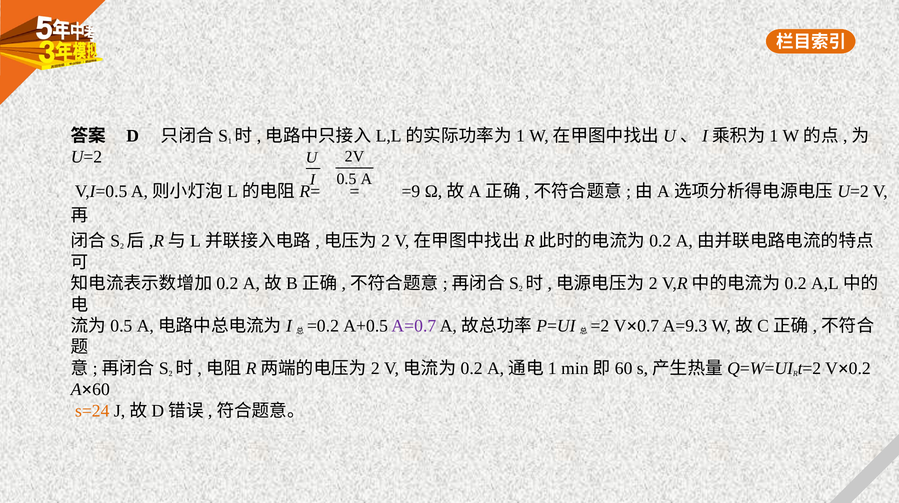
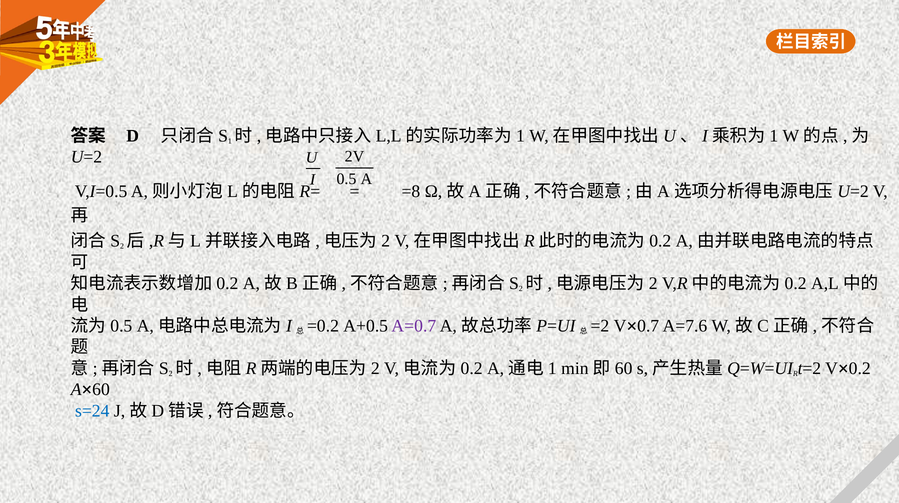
=9: =9 -> =8 (411, 191)
A=9.3: A=9.3 -> A=7.6 (685, 326)
s=24 colour: orange -> blue (92, 410)
